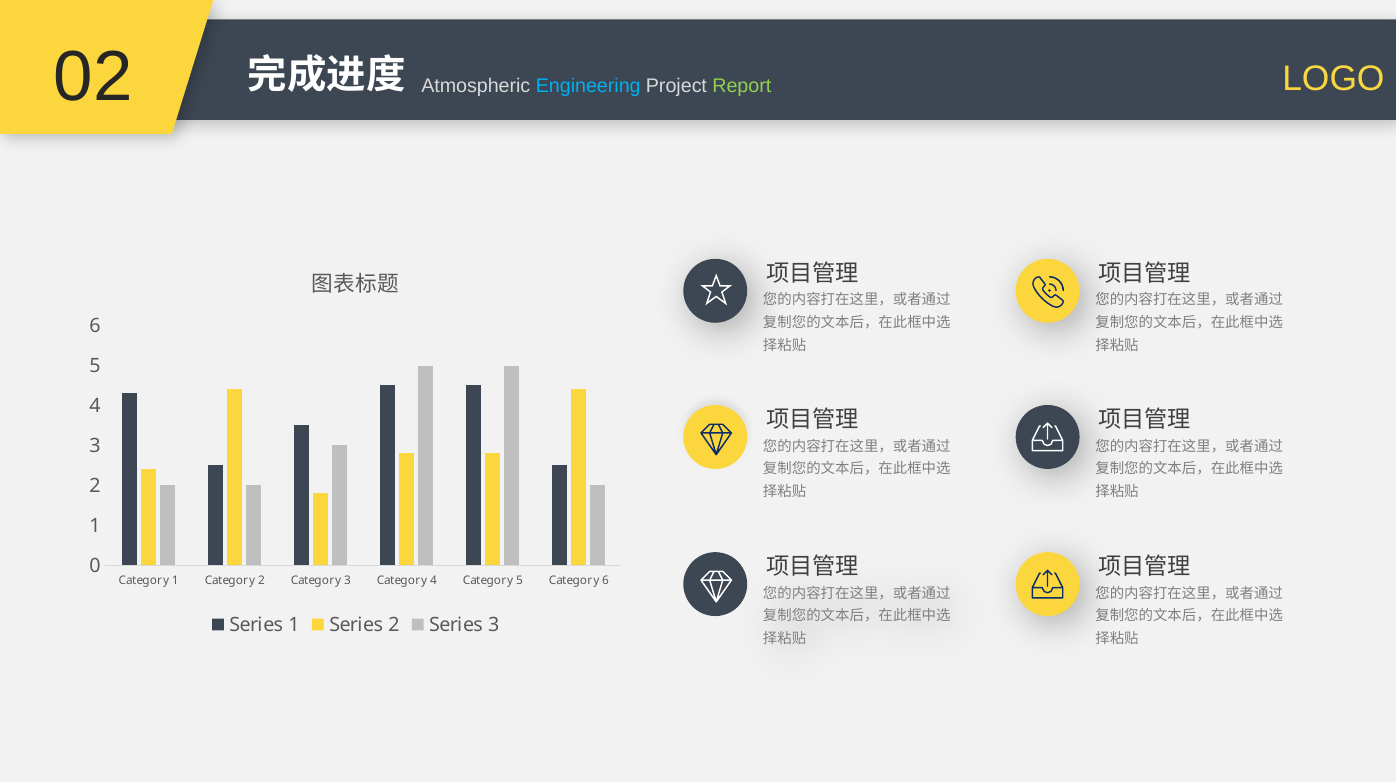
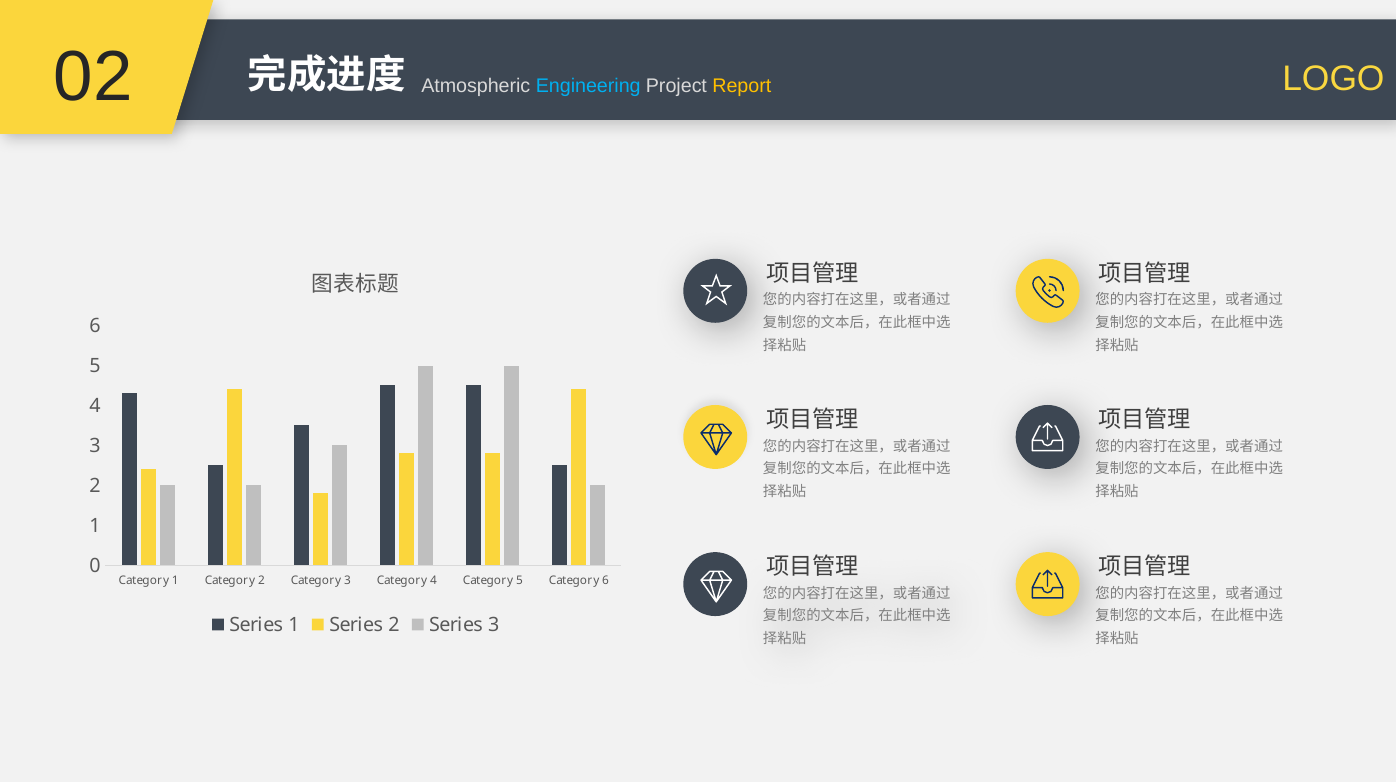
Report colour: light green -> yellow (742, 86)
